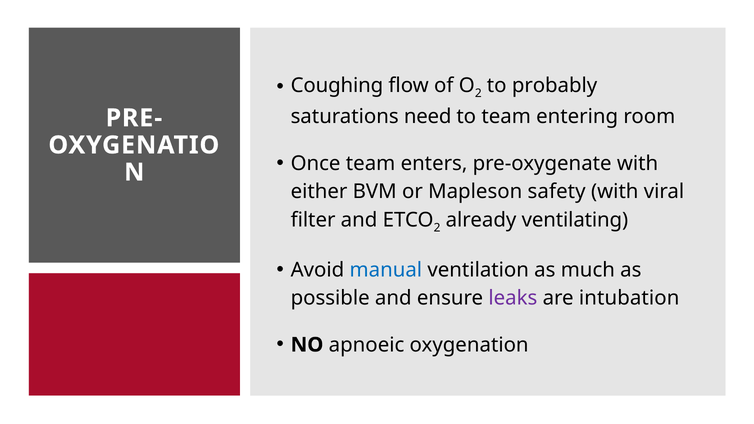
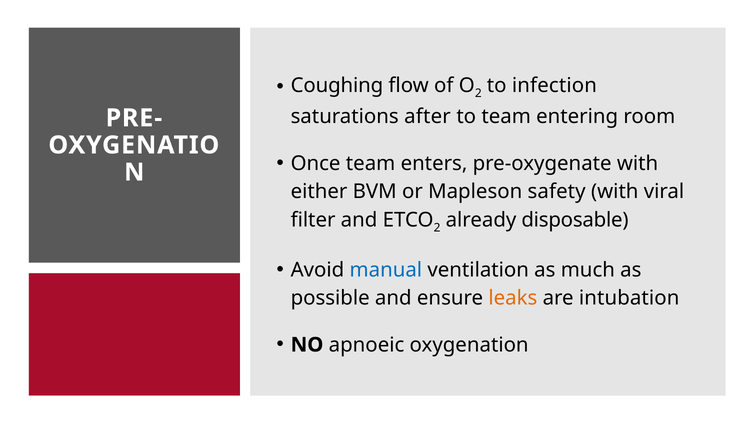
probably: probably -> infection (554, 85)
need: need -> after (427, 117)
ventilating: ventilating -> disposable (575, 220)
leaks colour: purple -> orange (513, 298)
